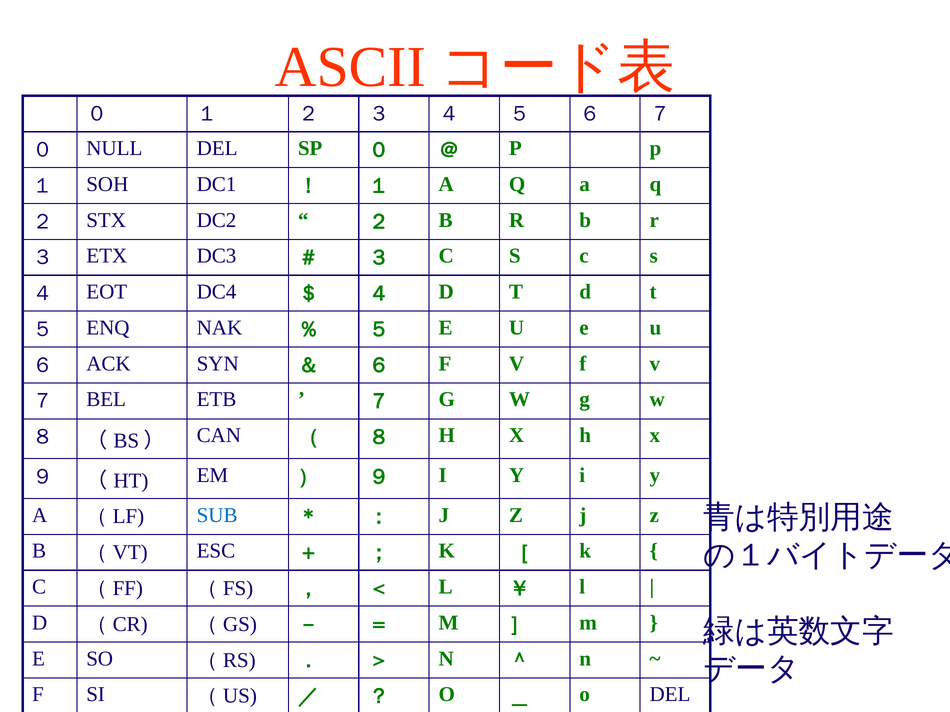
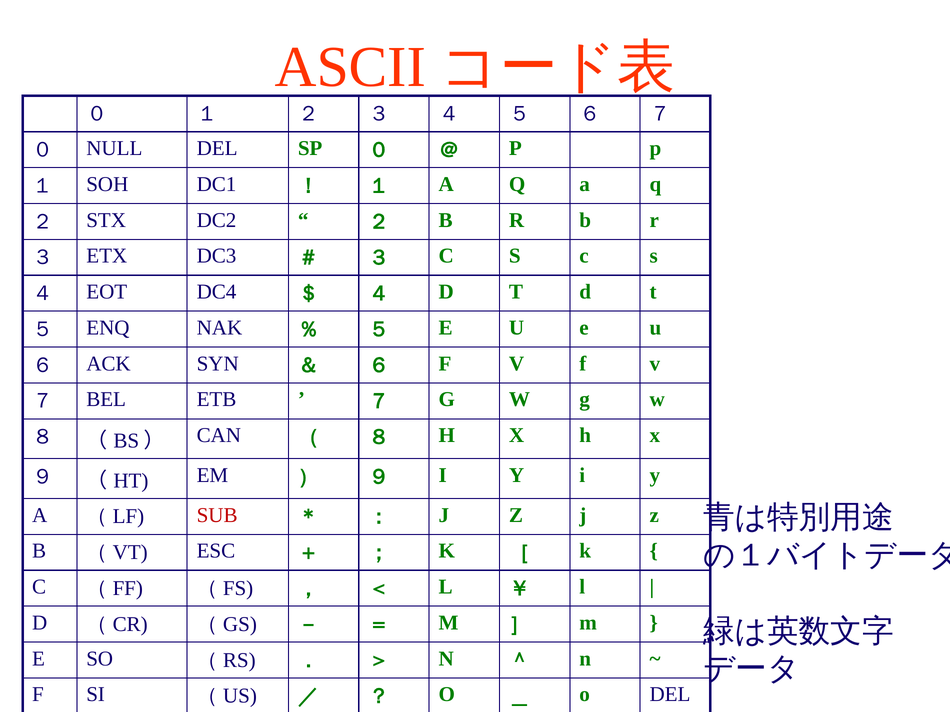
SUB colour: blue -> red (217, 515)
